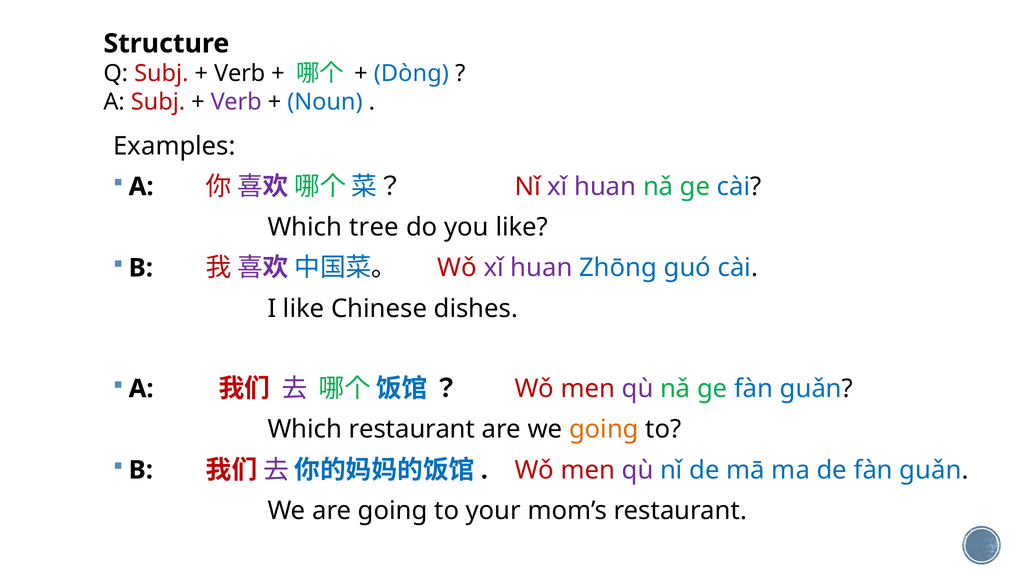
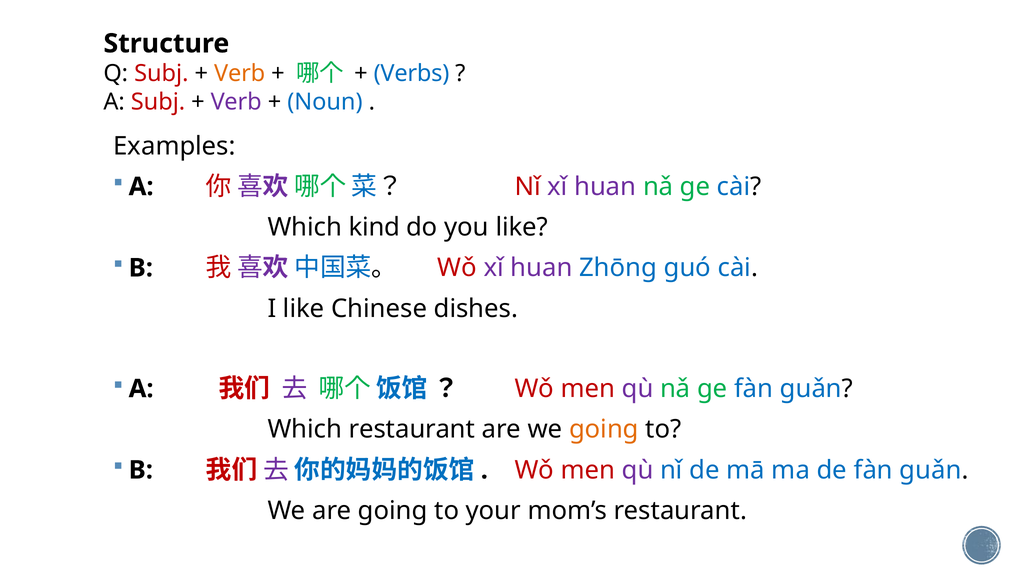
Verb colour: black -> orange (240, 74)
Dòng: Dòng -> Verbs (412, 74)
tree: tree -> kind (374, 227)
